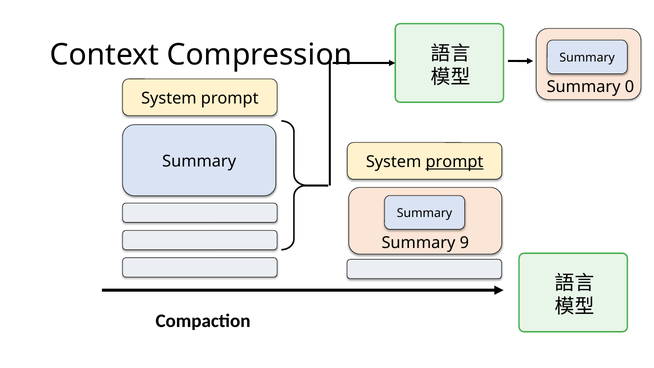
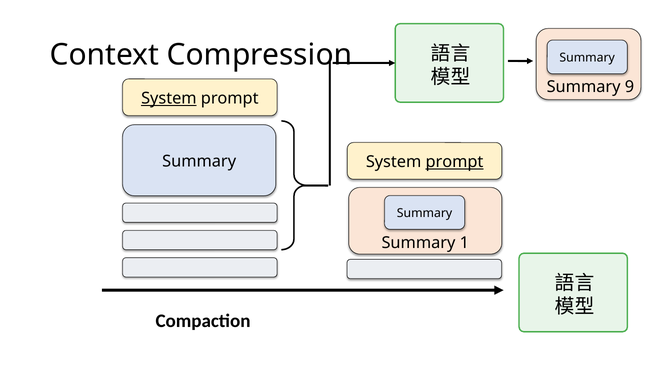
0: 0 -> 9 (629, 87)
System underline: none -> present (169, 98)
9: 9 -> 1 (464, 243)
